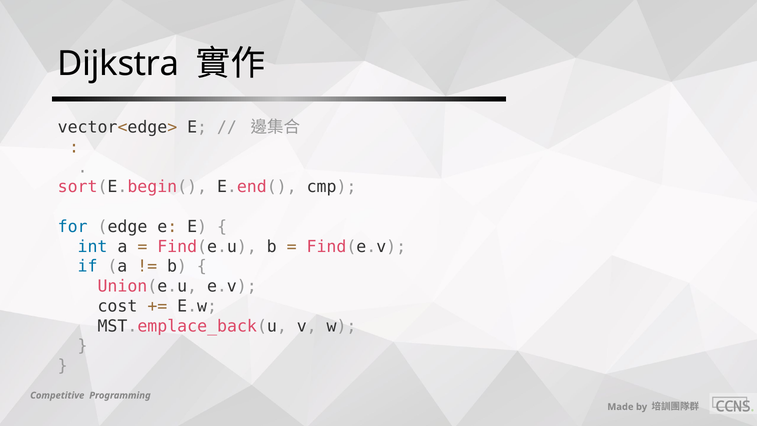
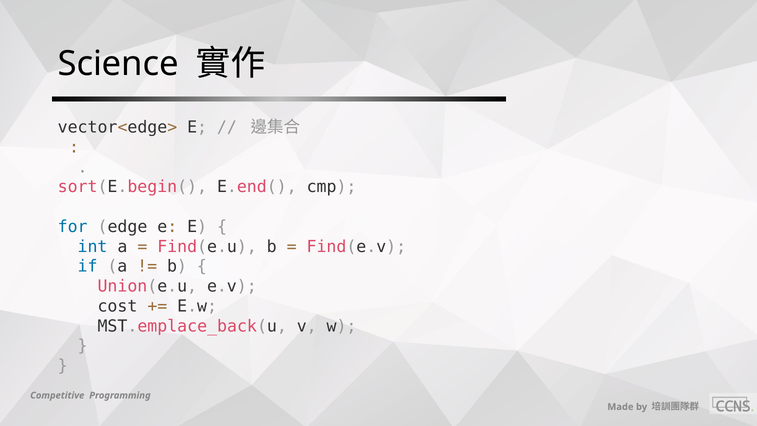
Dijkstra: Dijkstra -> Science (118, 64)
